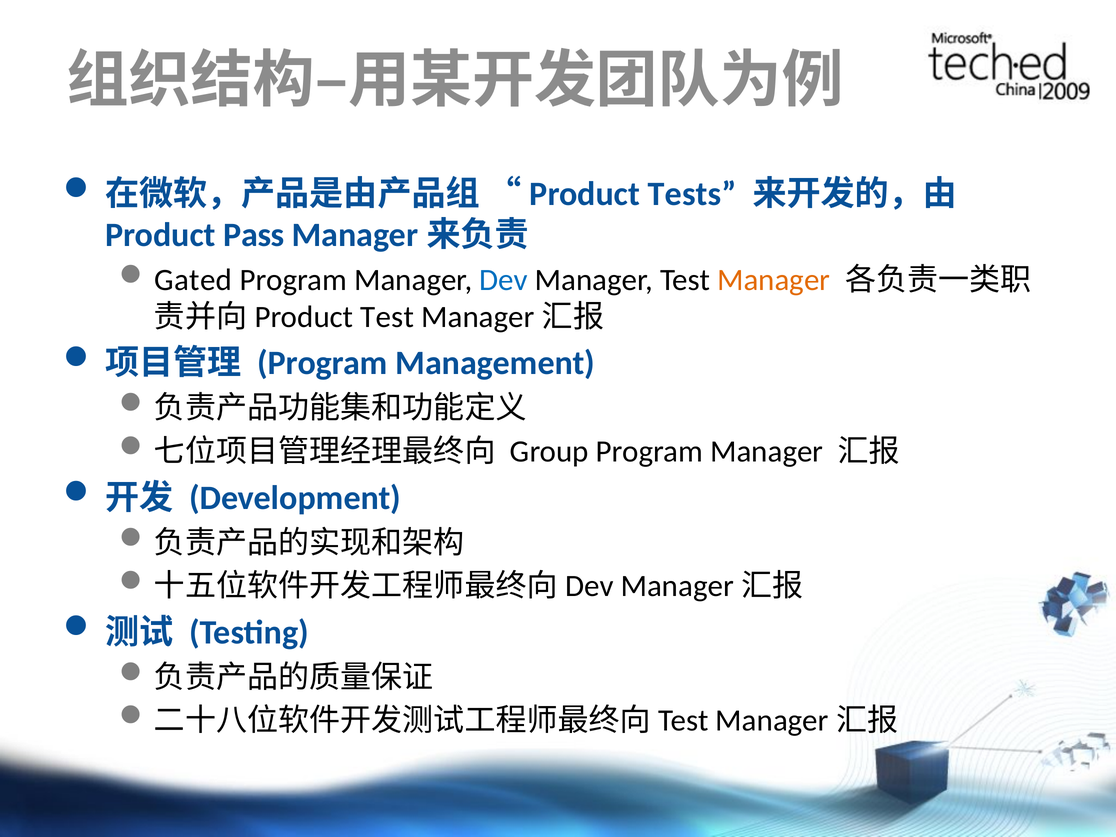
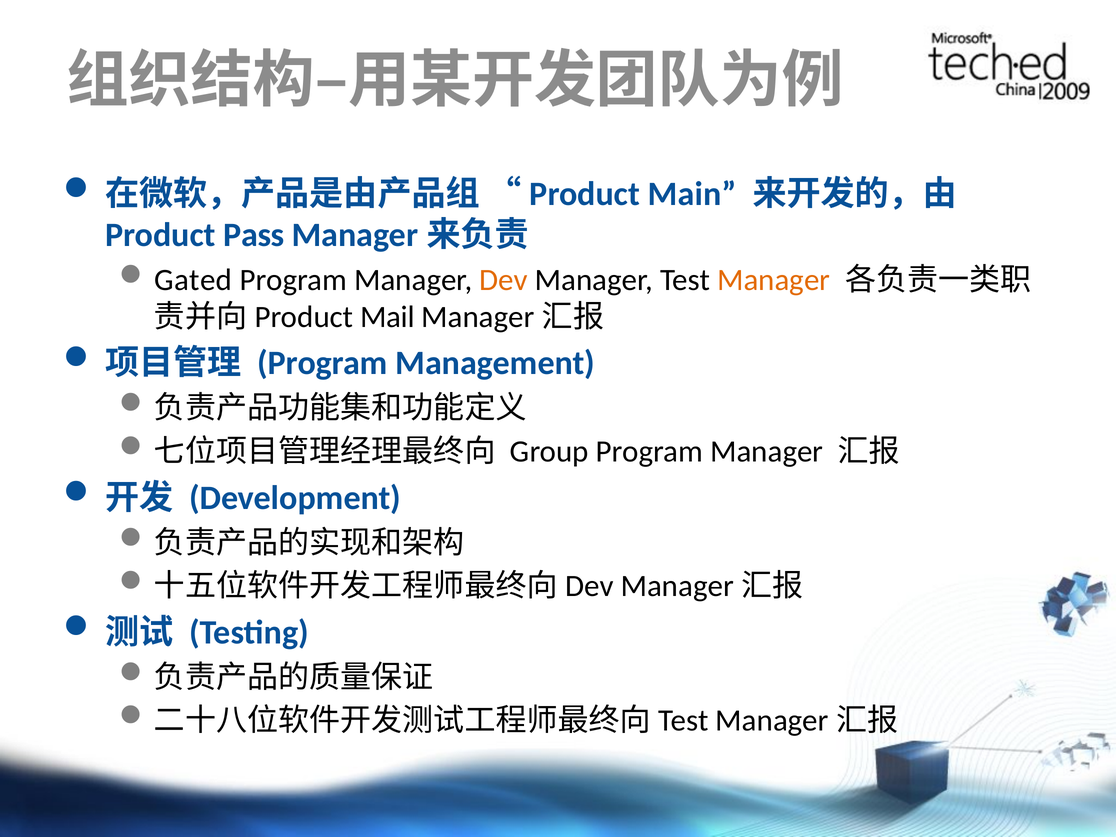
Tests: Tests -> Main (692, 194)
Dev colour: blue -> orange (504, 280)
Test: Test -> Mail (387, 317)
